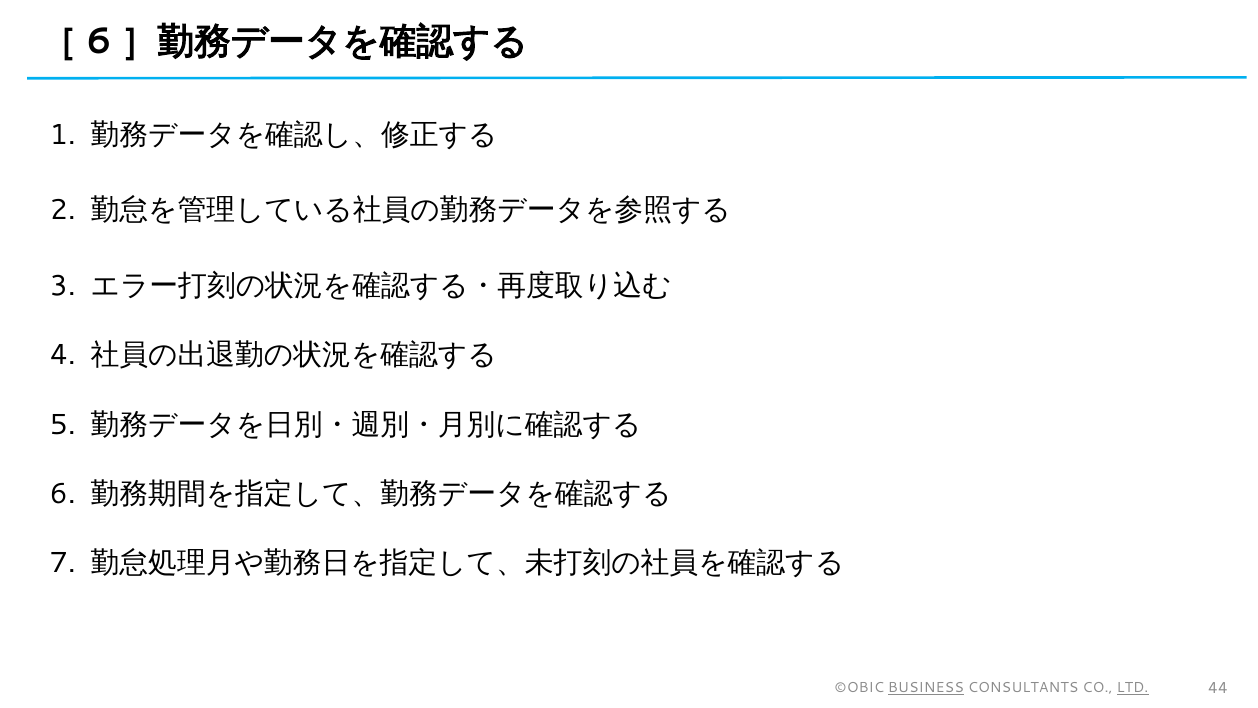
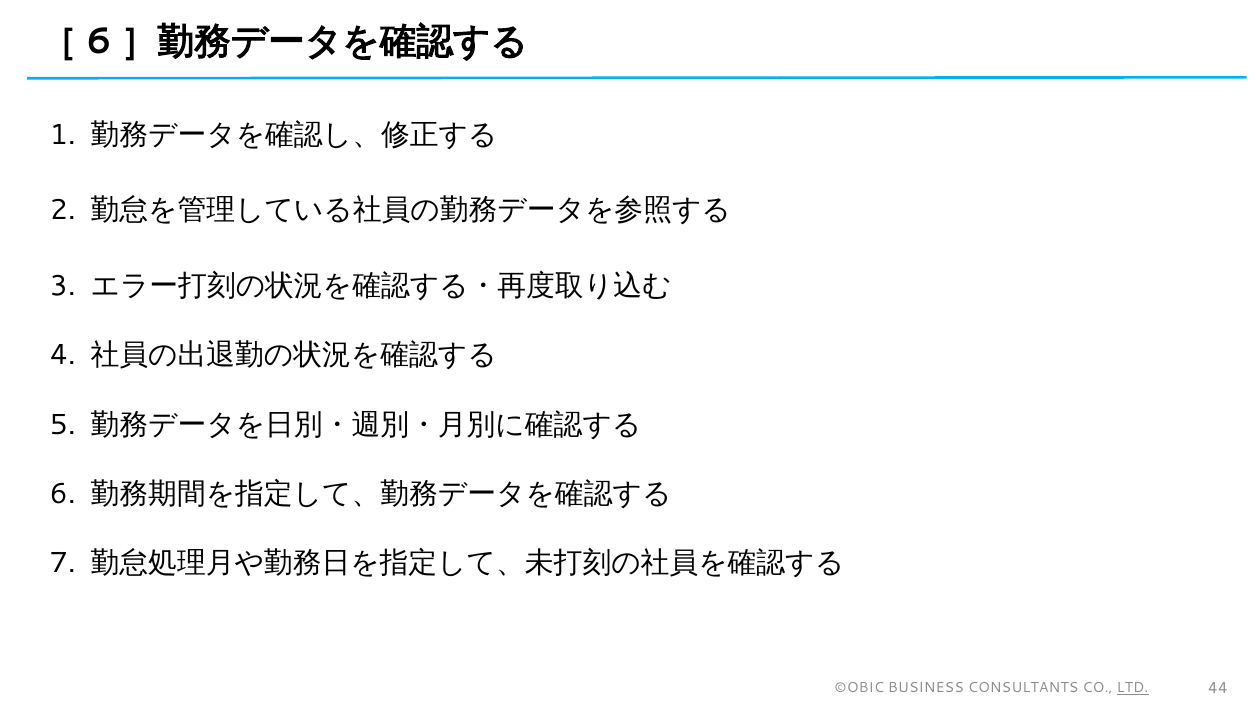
BUSINESS underline: present -> none (926, 688)
